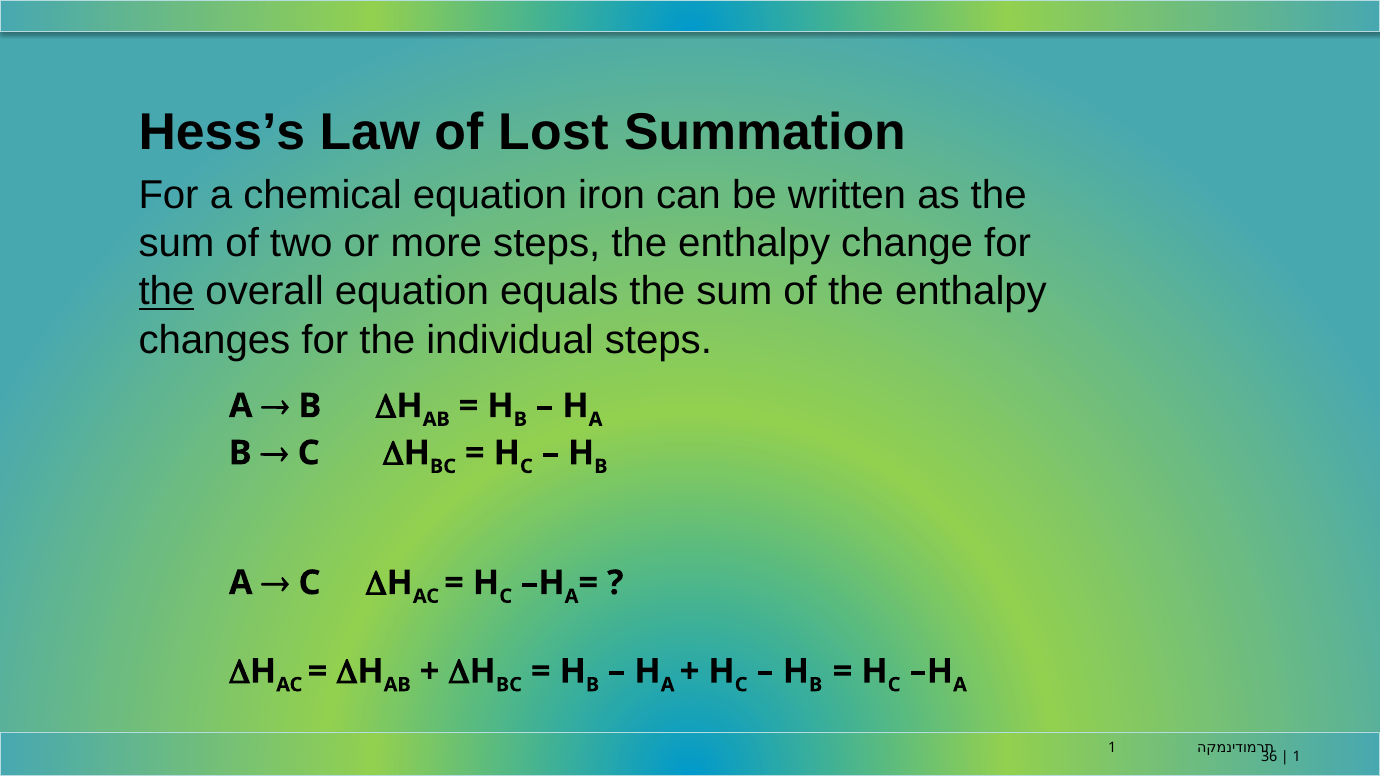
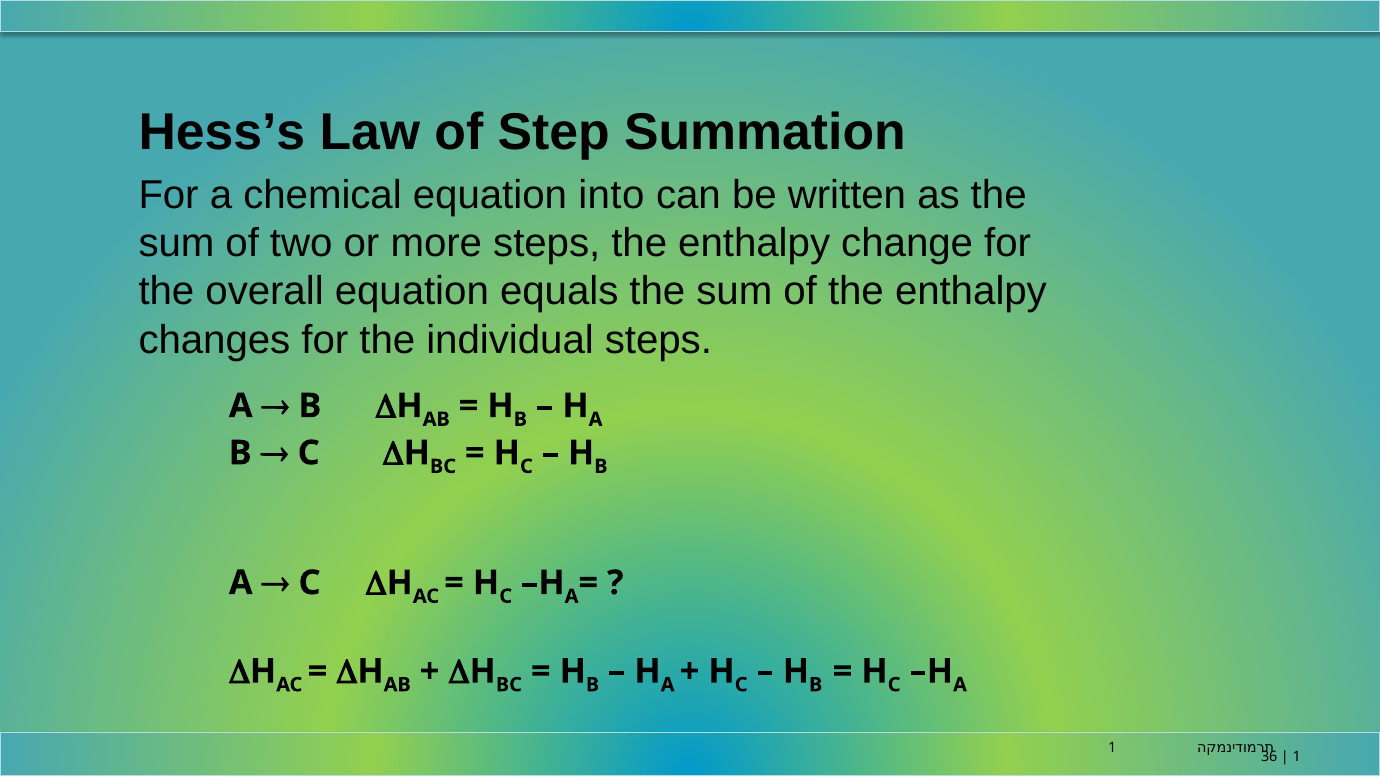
Lost: Lost -> Step (554, 133)
iron: iron -> into (611, 195)
the underline: present -> none (166, 292)
